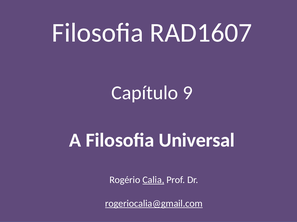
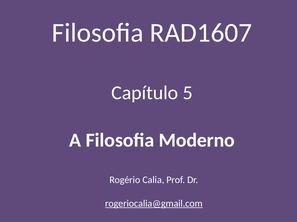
9: 9 -> 5 (188, 93)
Universal: Universal -> Moderno (197, 141)
Calia underline: present -> none (153, 180)
